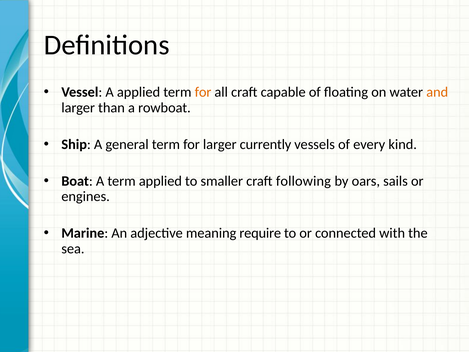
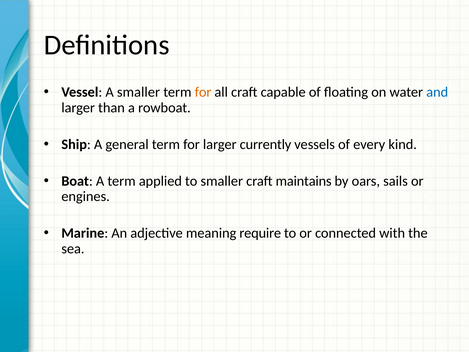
A applied: applied -> smaller (138, 92)
and colour: orange -> blue (437, 92)
following: following -> maintains (304, 181)
